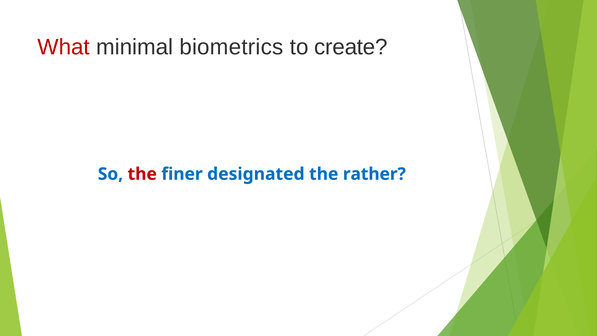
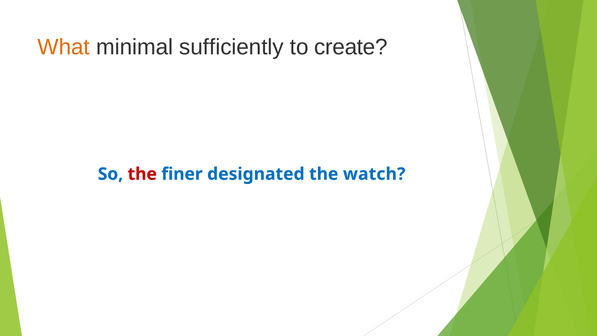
What colour: red -> orange (64, 47)
biometrics: biometrics -> sufficiently (232, 47)
rather: rather -> watch (374, 174)
